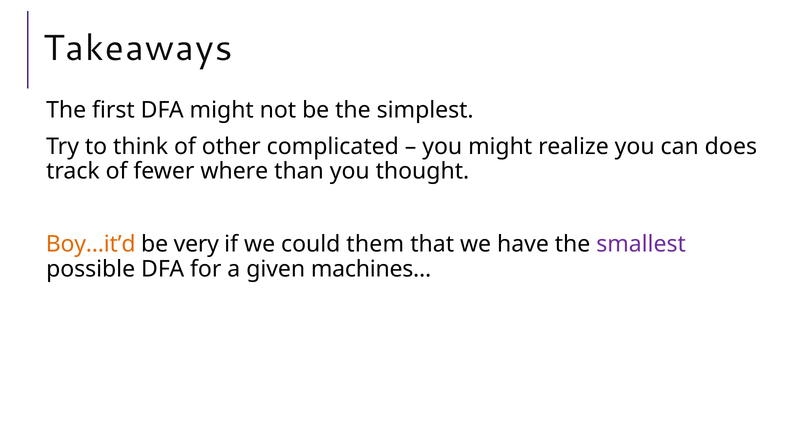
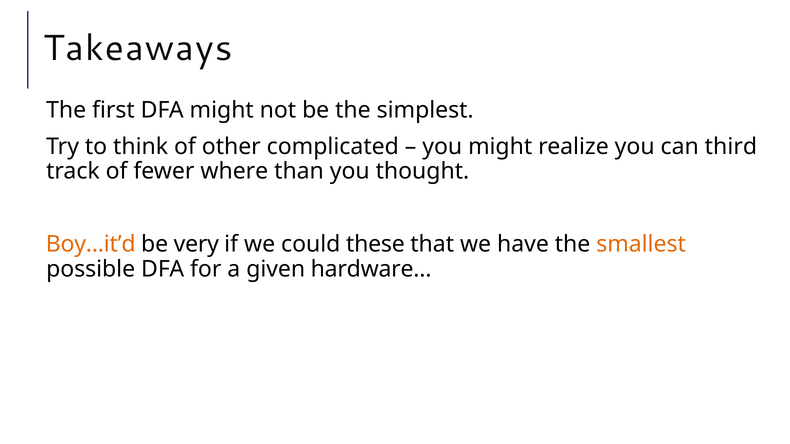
does: does -> third (731, 147)
them: them -> these (375, 244)
smallest colour: purple -> orange (641, 244)
machines…: machines… -> hardware… (371, 269)
